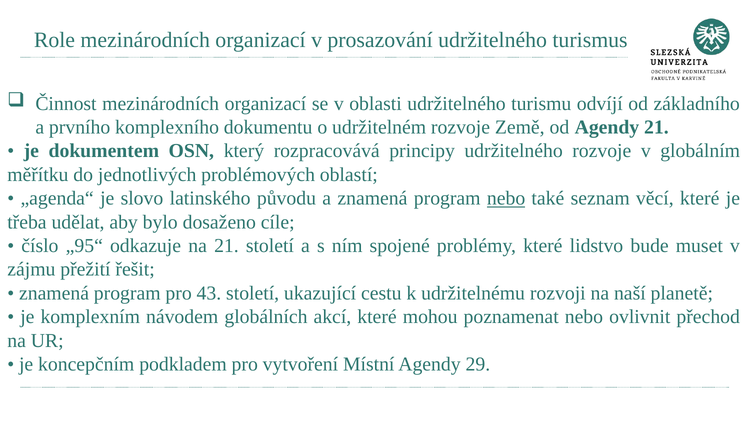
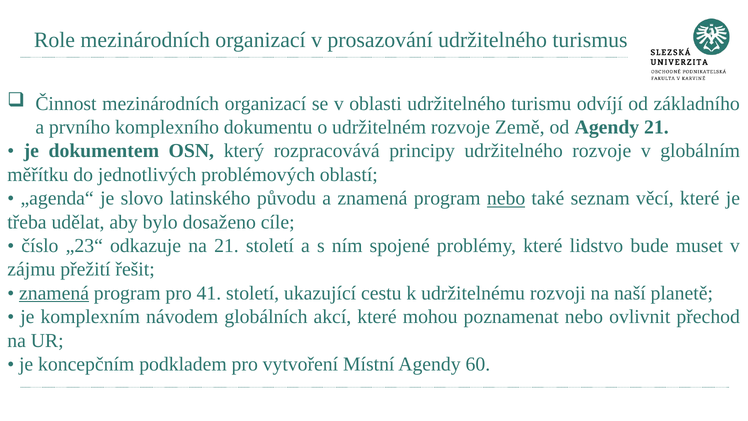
„95“: „95“ -> „23“ (84, 246)
znamená underline: none -> present (54, 293)
43: 43 -> 41 (209, 293)
29: 29 -> 60 (478, 364)
